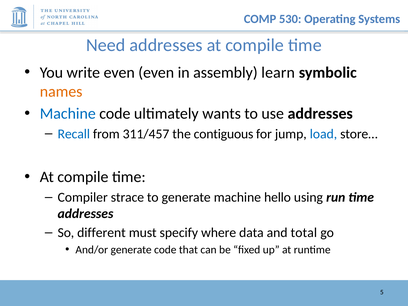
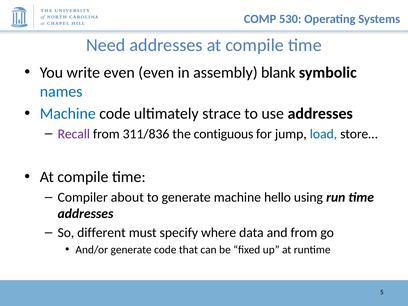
learn: learn -> blank (278, 72)
names colour: orange -> blue (61, 91)
wants: wants -> strace (222, 114)
Recall colour: blue -> purple (74, 134)
311/457: 311/457 -> 311/836 (146, 134)
strace: strace -> about (127, 197)
and total: total -> from (304, 233)
